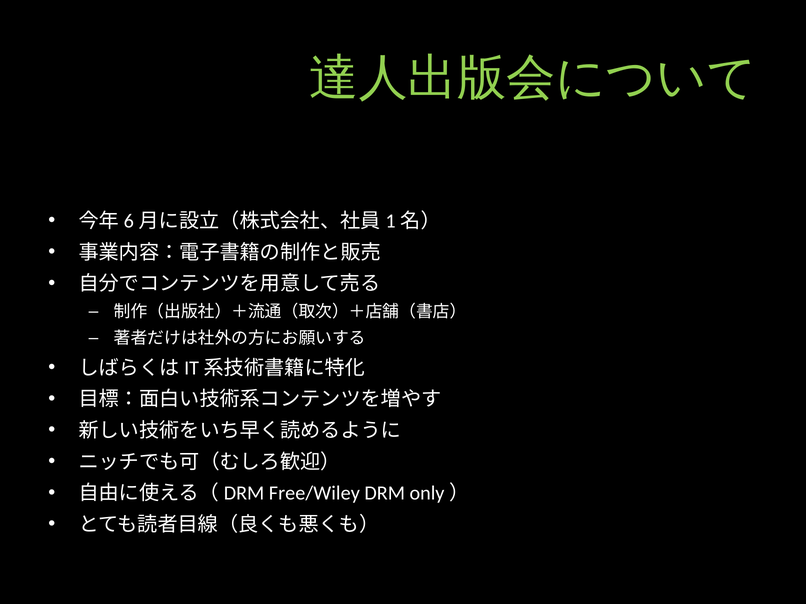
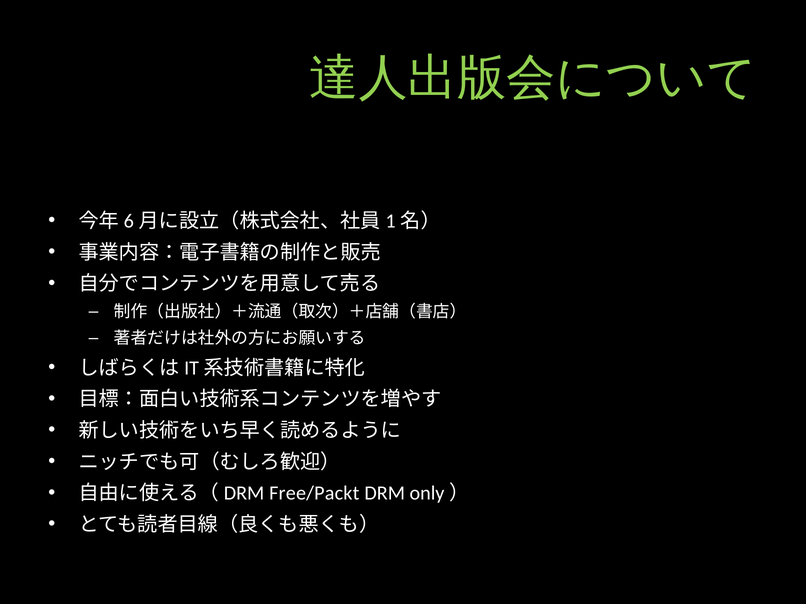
Free/Wiley: Free/Wiley -> Free/Packt (314, 494)
